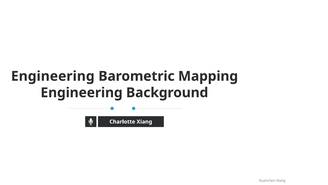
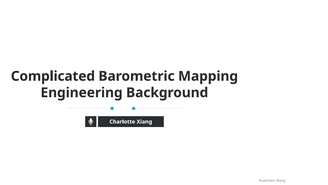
Engineering: Engineering -> Complicated (53, 76)
